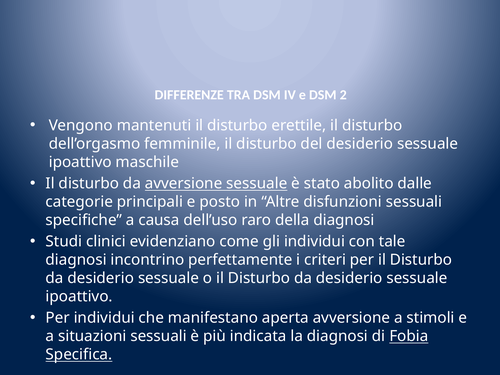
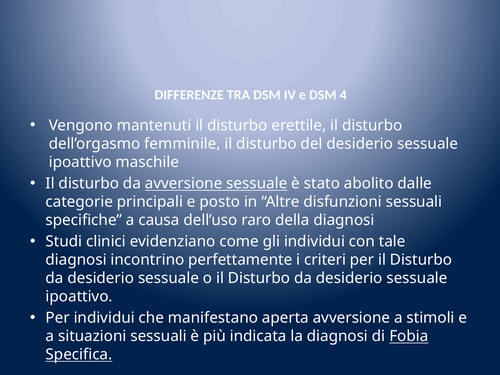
2: 2 -> 4 (343, 95)
